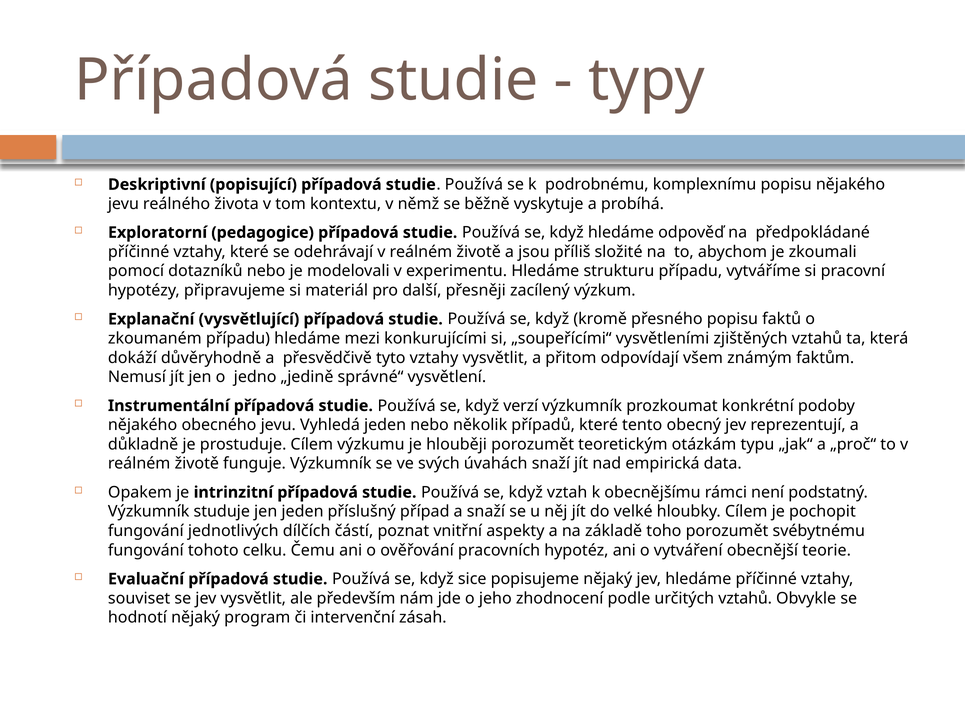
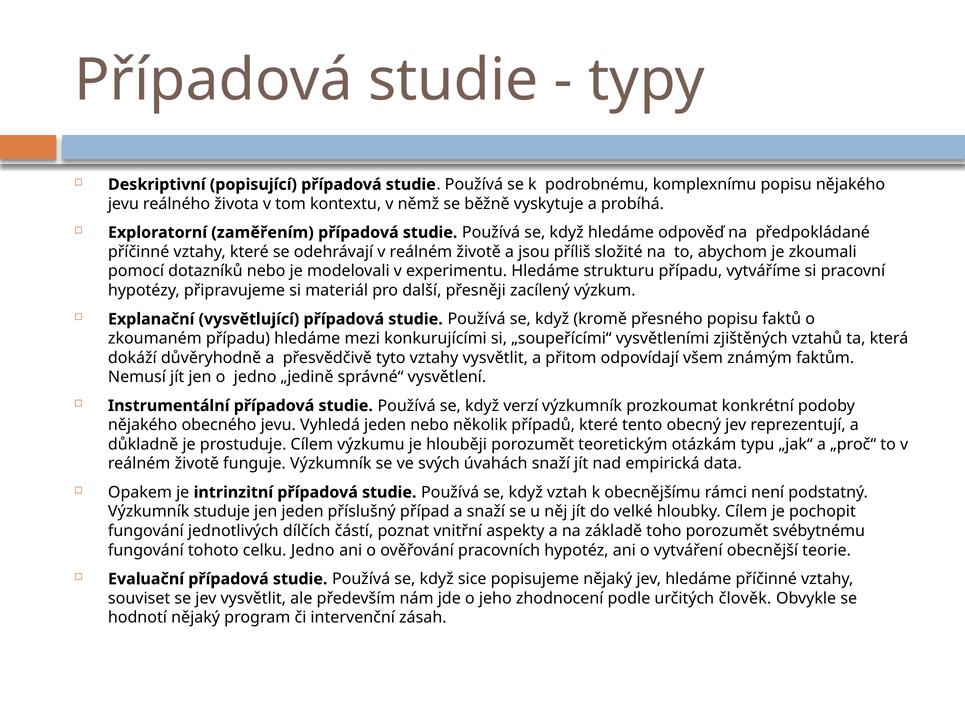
pedagogice: pedagogice -> zaměřením (263, 232)
celku Čemu: Čemu -> Jedno (313, 550)
určitých vztahů: vztahů -> člověk (745, 598)
